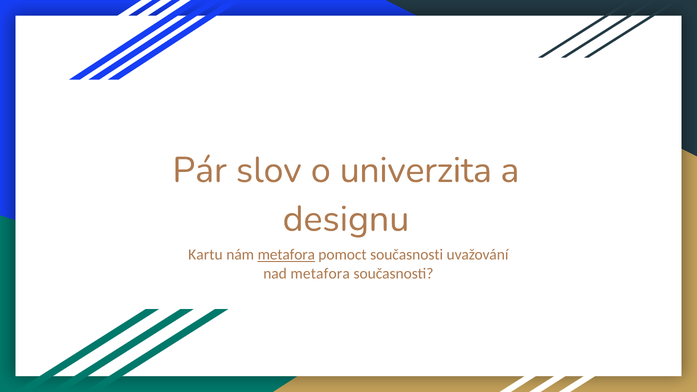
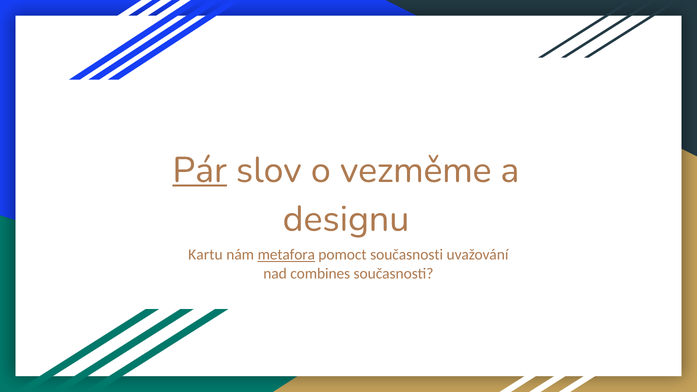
Pár underline: none -> present (200, 170)
univerzita: univerzita -> vezměme (416, 170)
nad metafora: metafora -> combines (320, 274)
